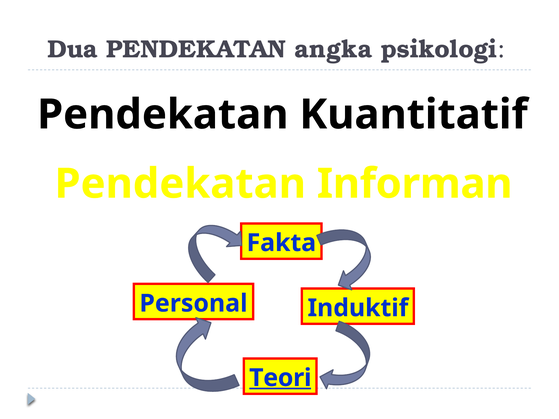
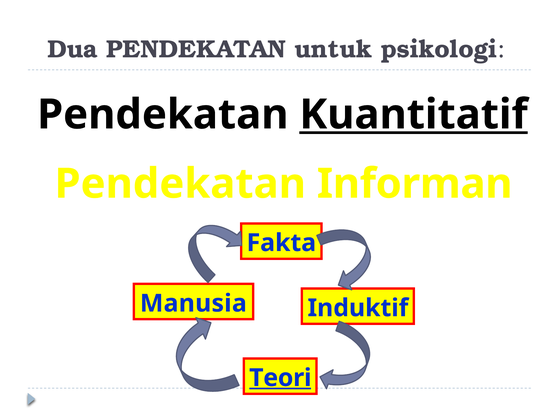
angka: angka -> untuk (333, 49)
Kuantitatif underline: none -> present (414, 115)
Personal: Personal -> Manusia (193, 304)
